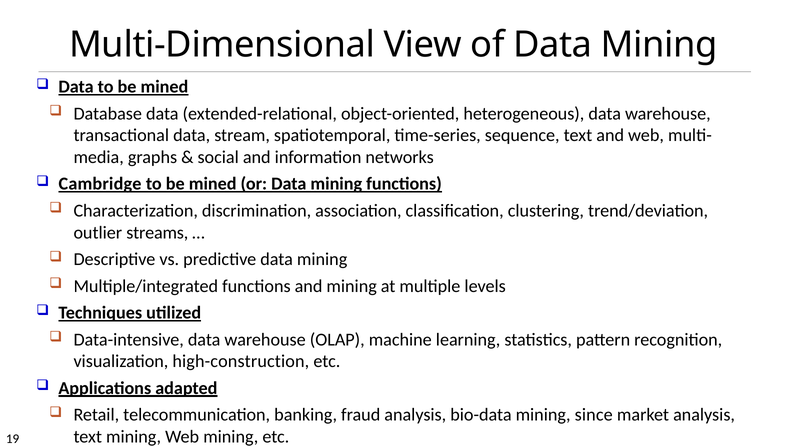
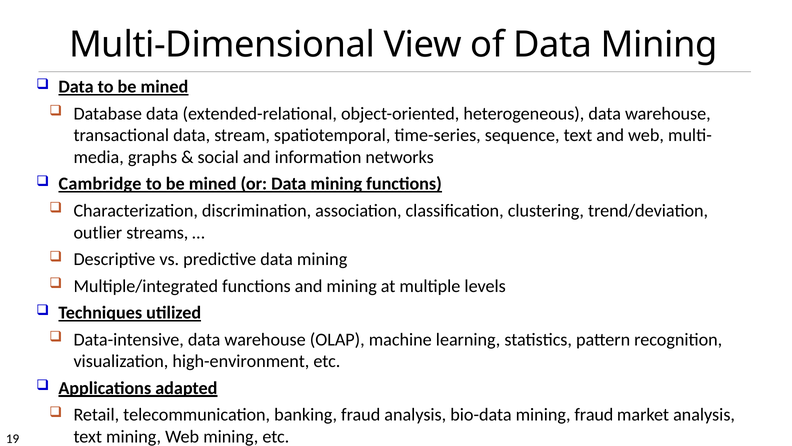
high-construction: high-construction -> high-environment (241, 361)
mining since: since -> fraud (594, 414)
